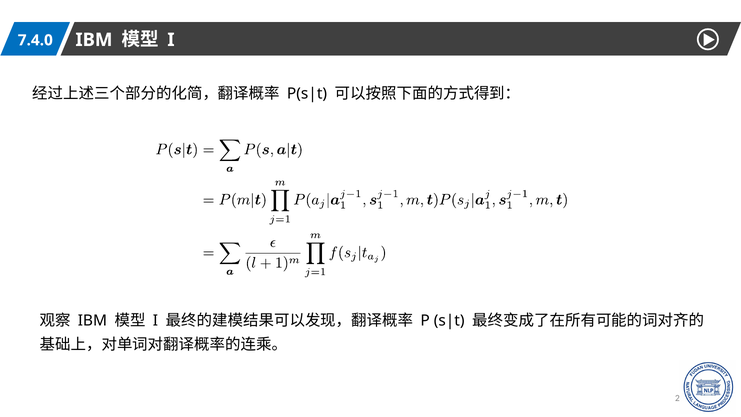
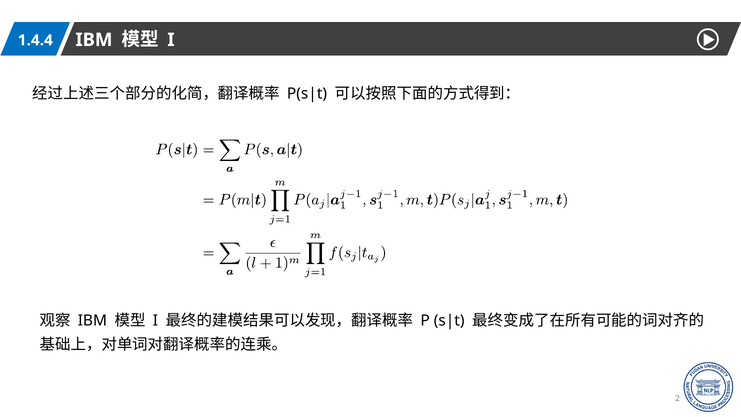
7.4.0: 7.4.0 -> 1.4.4 (35, 40)
